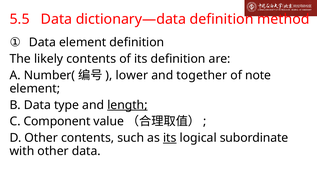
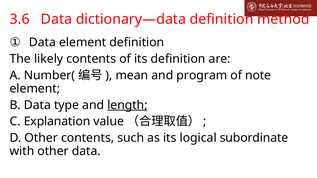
5.5: 5.5 -> 3.6 (20, 19)
lower: lower -> mean (132, 75)
together: together -> program (202, 75)
Component: Component -> Explanation (57, 122)
its underline: present -> none (170, 138)
